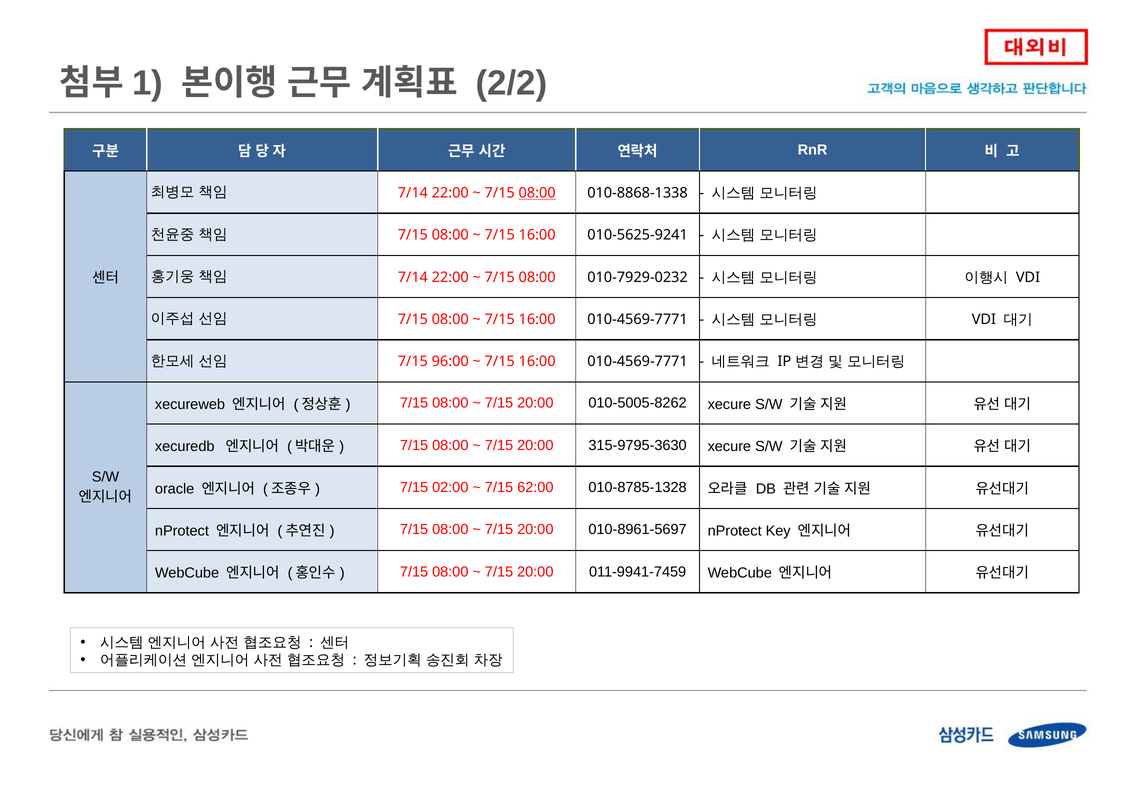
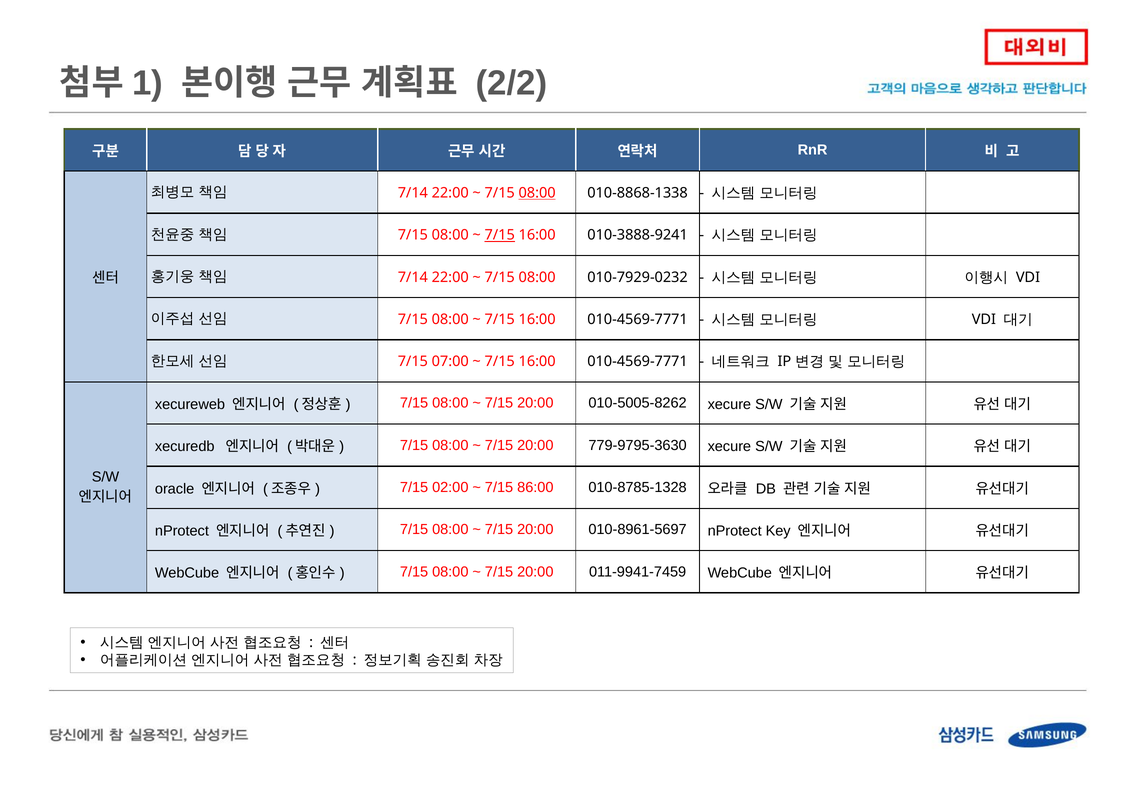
7/15 underline: none -> present (500, 235)
010-5625-9241: 010-5625-9241 -> 010-3888-9241 (638, 235)
96:00: 96:00 -> 07:00 (450, 362)
315-9795-3630: 315-9795-3630 -> 779-9795-3630 (638, 445)
62:00: 62:00 -> 86:00 (535, 487)
